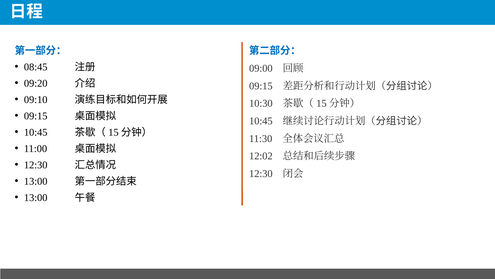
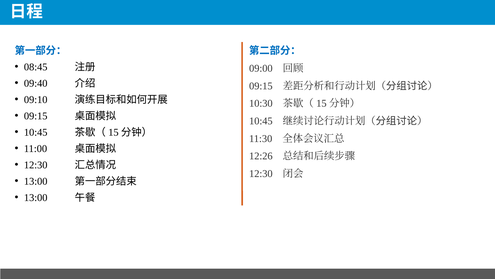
09:20: 09:20 -> 09:40 (36, 83)
12:02: 12:02 -> 12:26 (261, 156)
